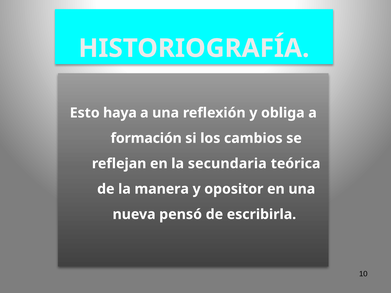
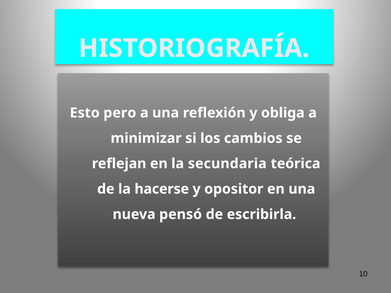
haya: haya -> pero (120, 113)
formación: formación -> minimizar (146, 138)
manera: manera -> hacerse (162, 189)
